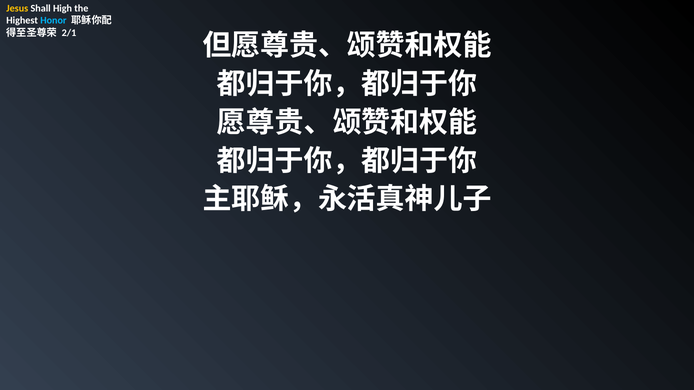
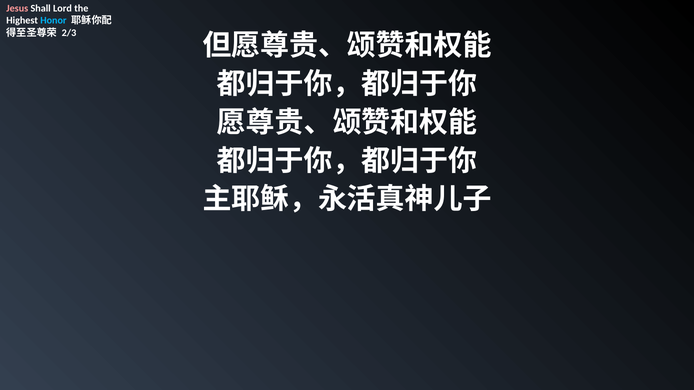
Jesus colour: yellow -> pink (17, 9)
High: High -> Lord (62, 9)
2/1: 2/1 -> 2/3 (69, 33)
